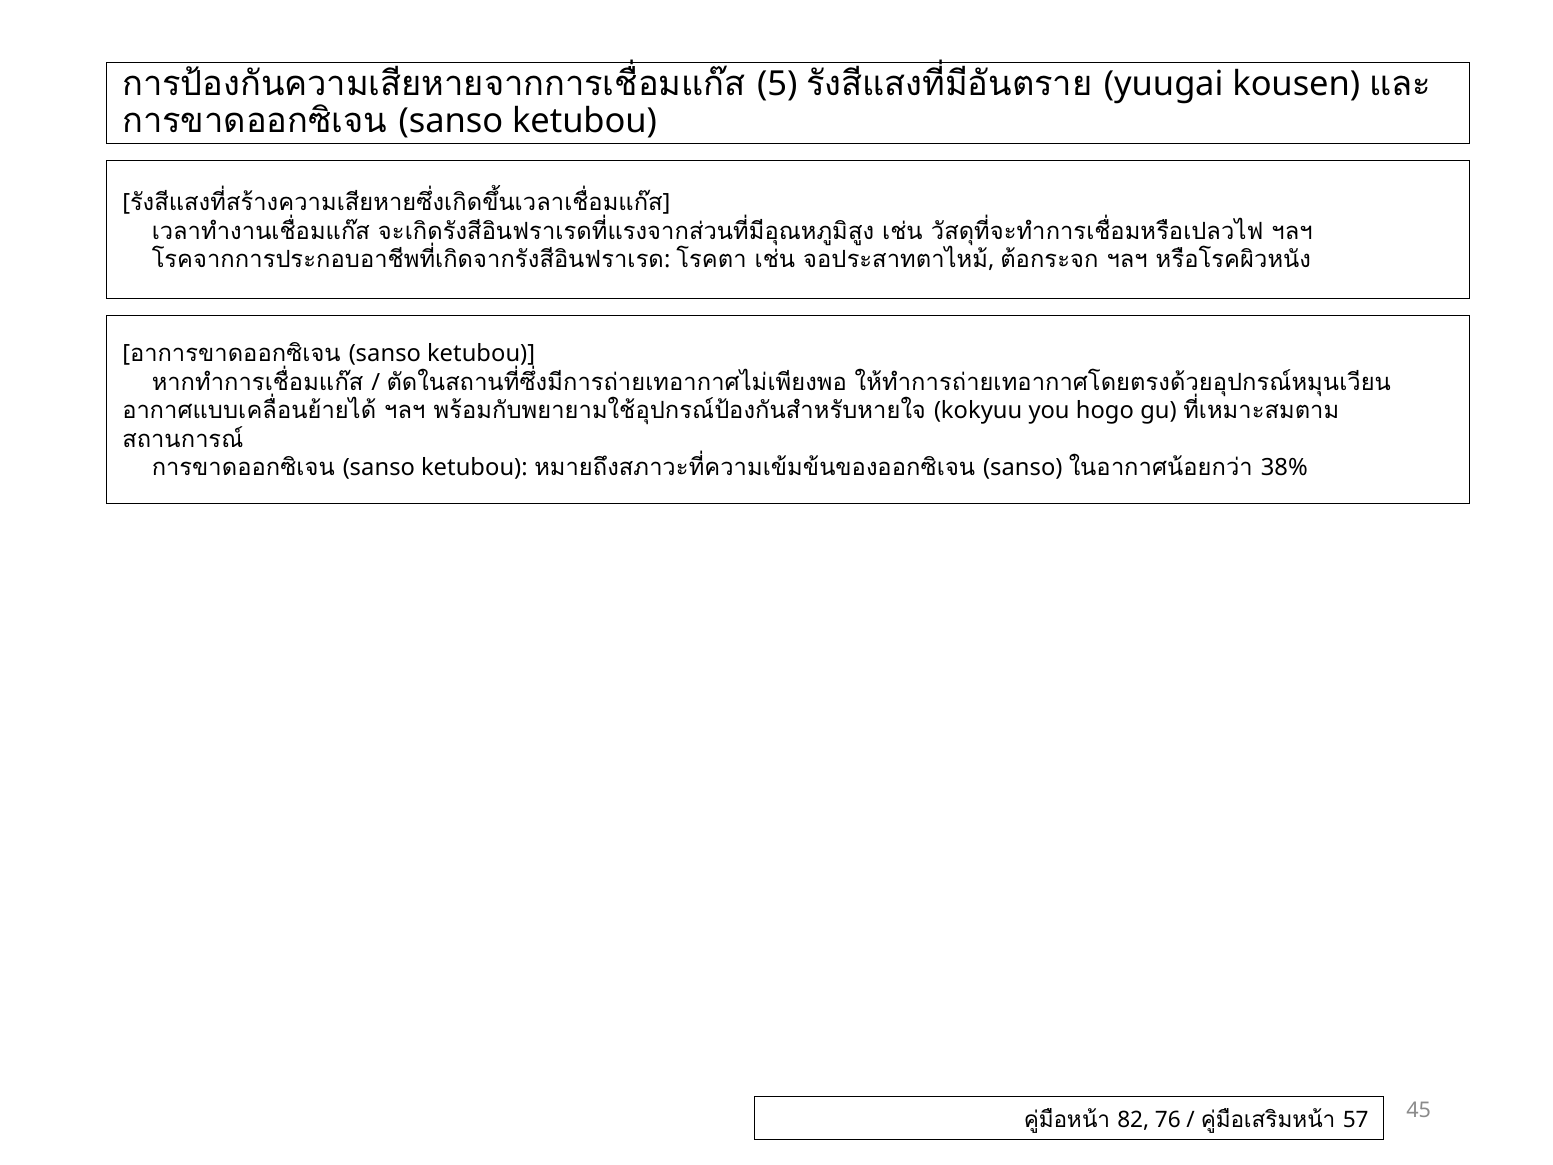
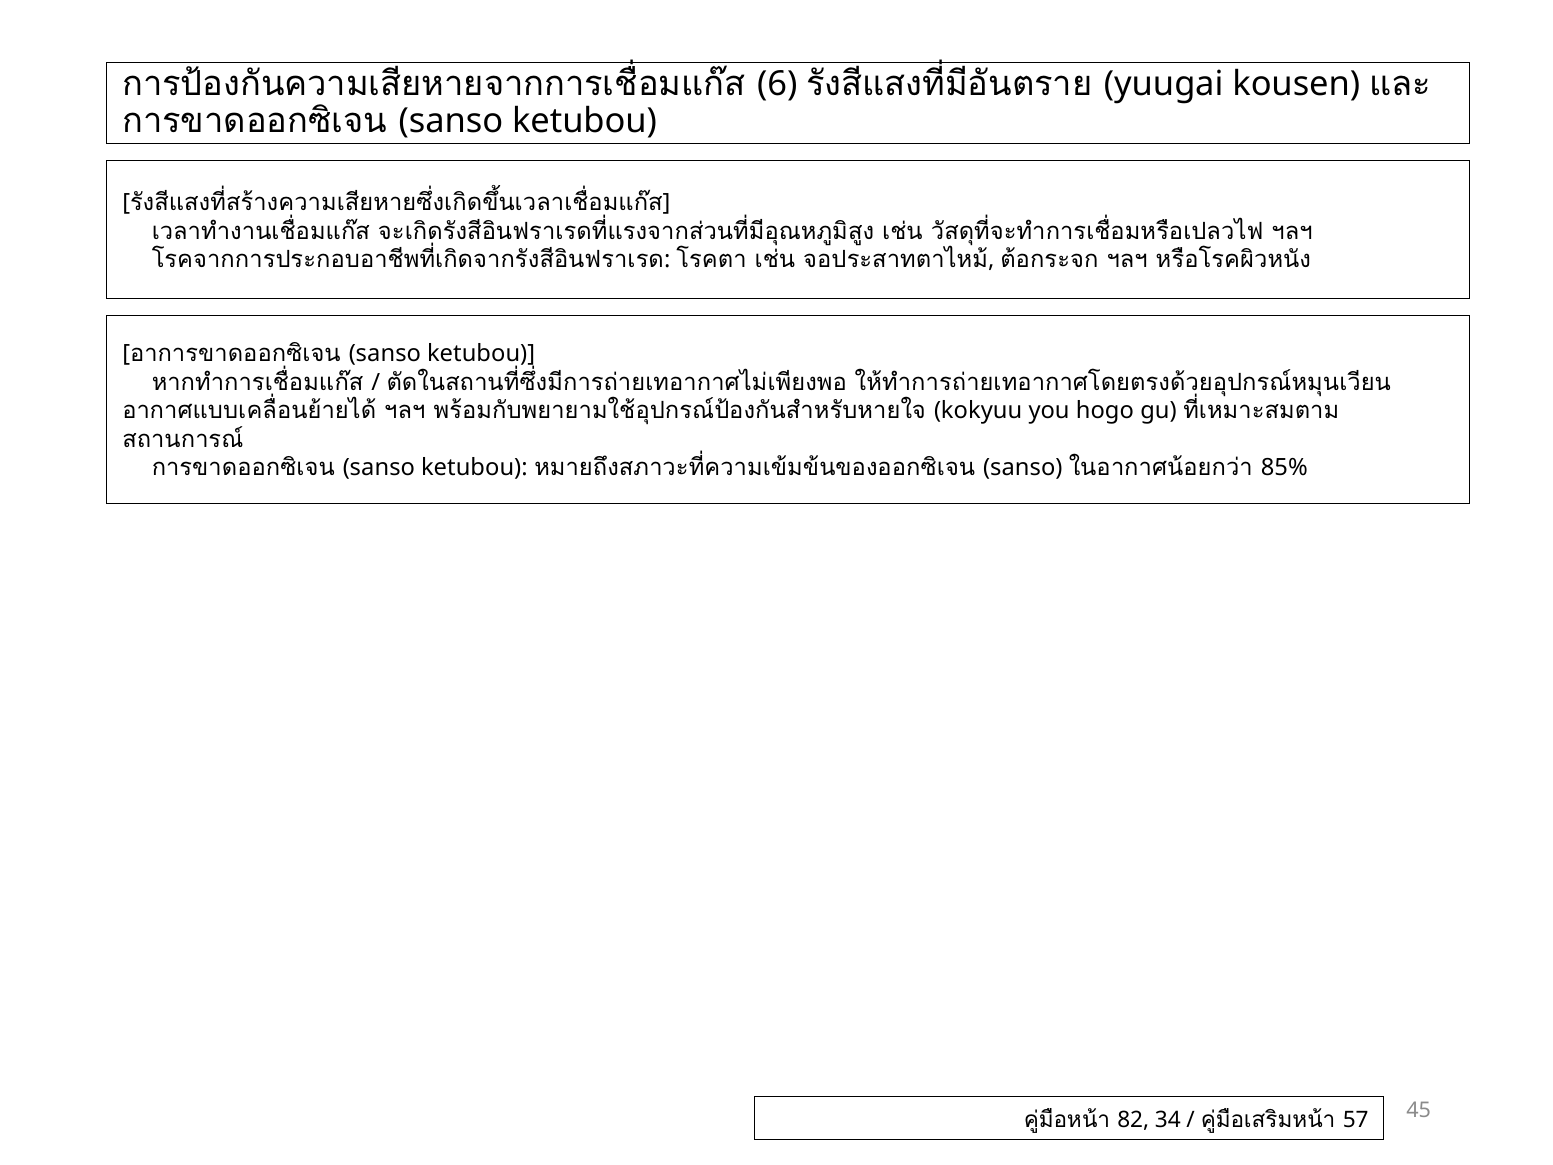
5: 5 -> 6 (777, 84)
38%: 38% -> 85% (1284, 468)
76: 76 -> 34 (1168, 1119)
